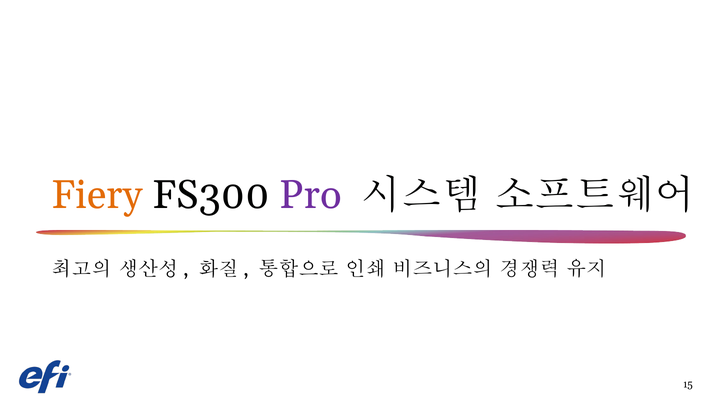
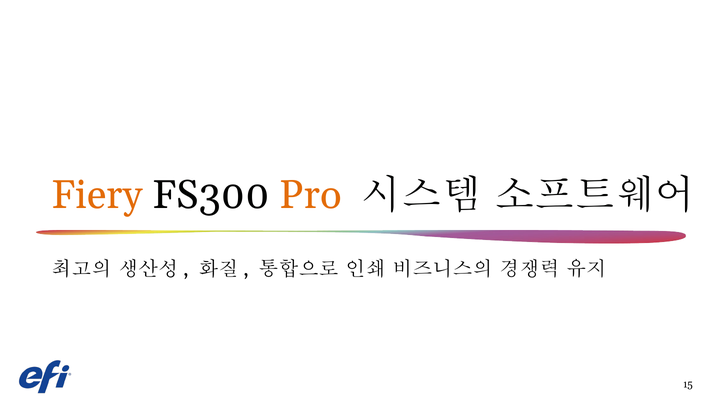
Pro colour: purple -> orange (311, 195)
